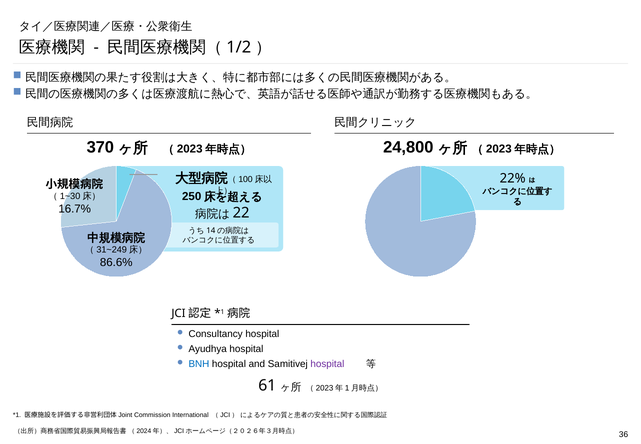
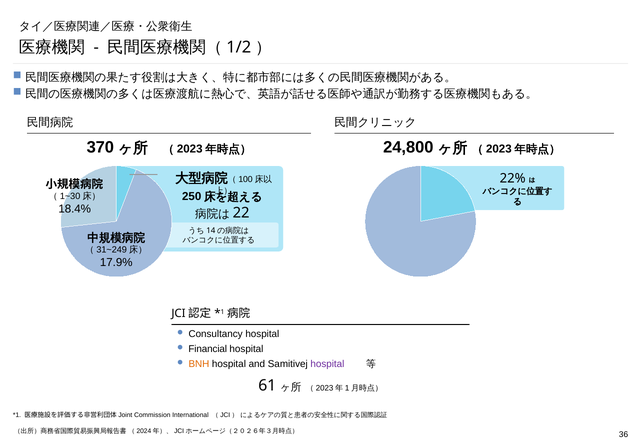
16.7%: 16.7% -> 18.4% (75, 209)
86.6%: 86.6% -> 17.9% (116, 262)
Ayudhya: Ayudhya -> Financial (208, 349)
BNH colour: blue -> orange (199, 364)
